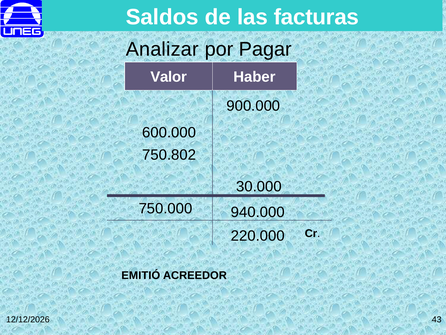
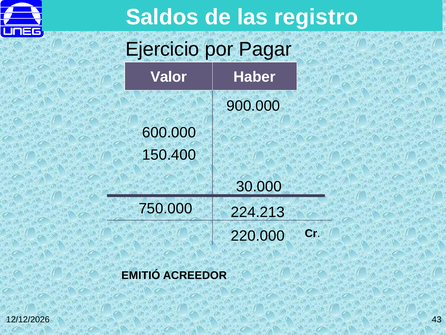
facturas: facturas -> registro (316, 17)
Analizar: Analizar -> Ejercicio (162, 49)
750.802: 750.802 -> 150.400 (169, 155)
940.000: 940.000 -> 224.213 (258, 212)
